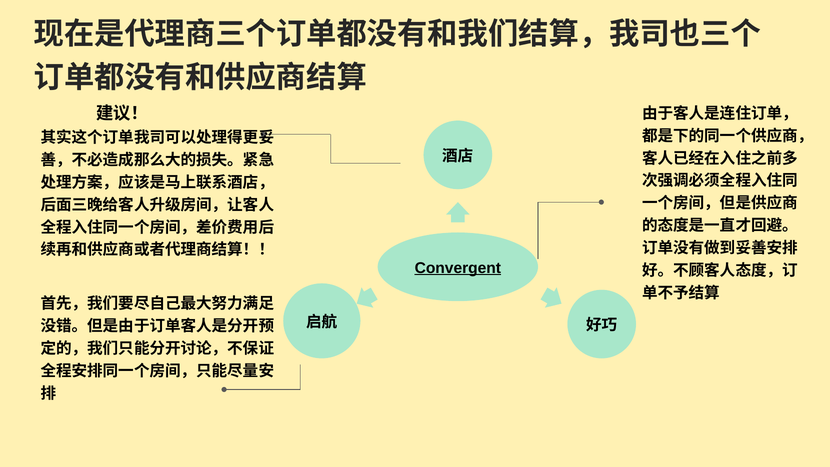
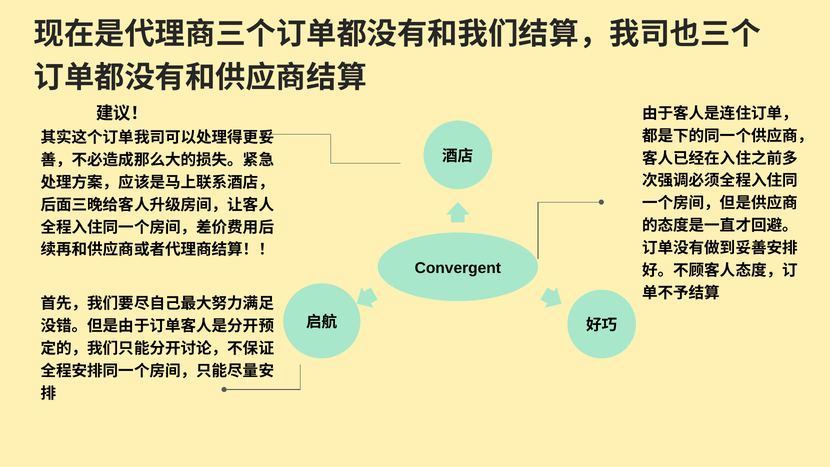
Convergent underline: present -> none (458, 268)
